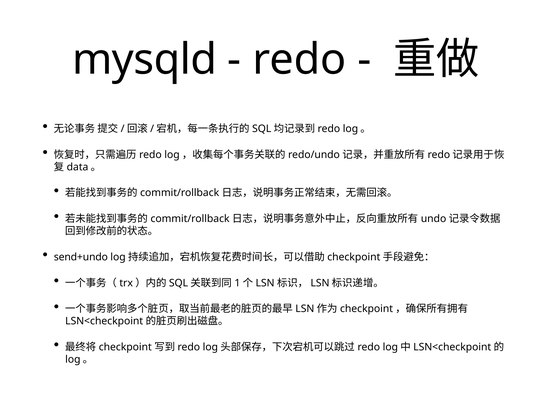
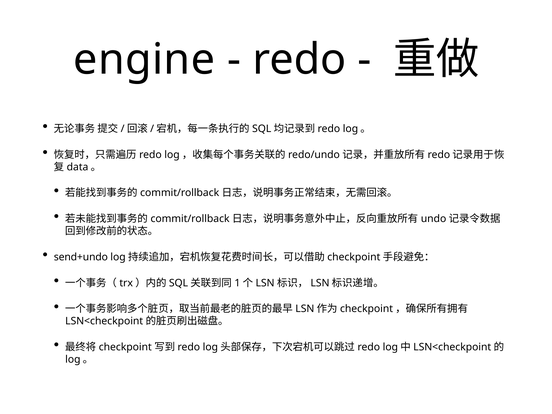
mysqld: mysqld -> engine (144, 60)
